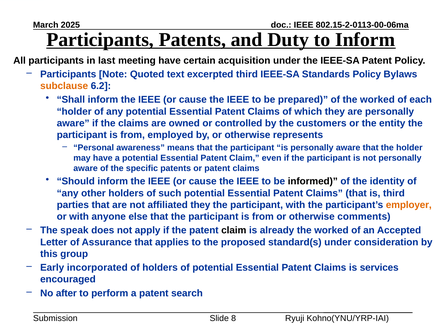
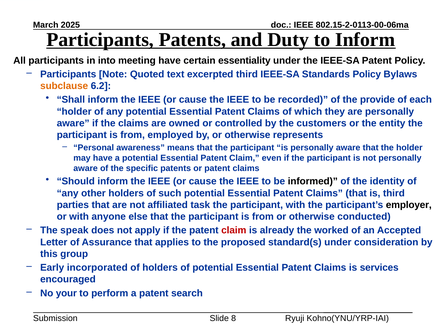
last: last -> into (107, 61)
acquisition: acquisition -> essentiality (244, 61)
prepared: prepared -> recorded (303, 100)
of the worked: worked -> provide (377, 100)
affiliated they: they -> task (200, 205)
employer colour: orange -> black (409, 205)
comments: comments -> conducted (364, 217)
claim colour: black -> red (234, 231)
after: after -> your (66, 294)
